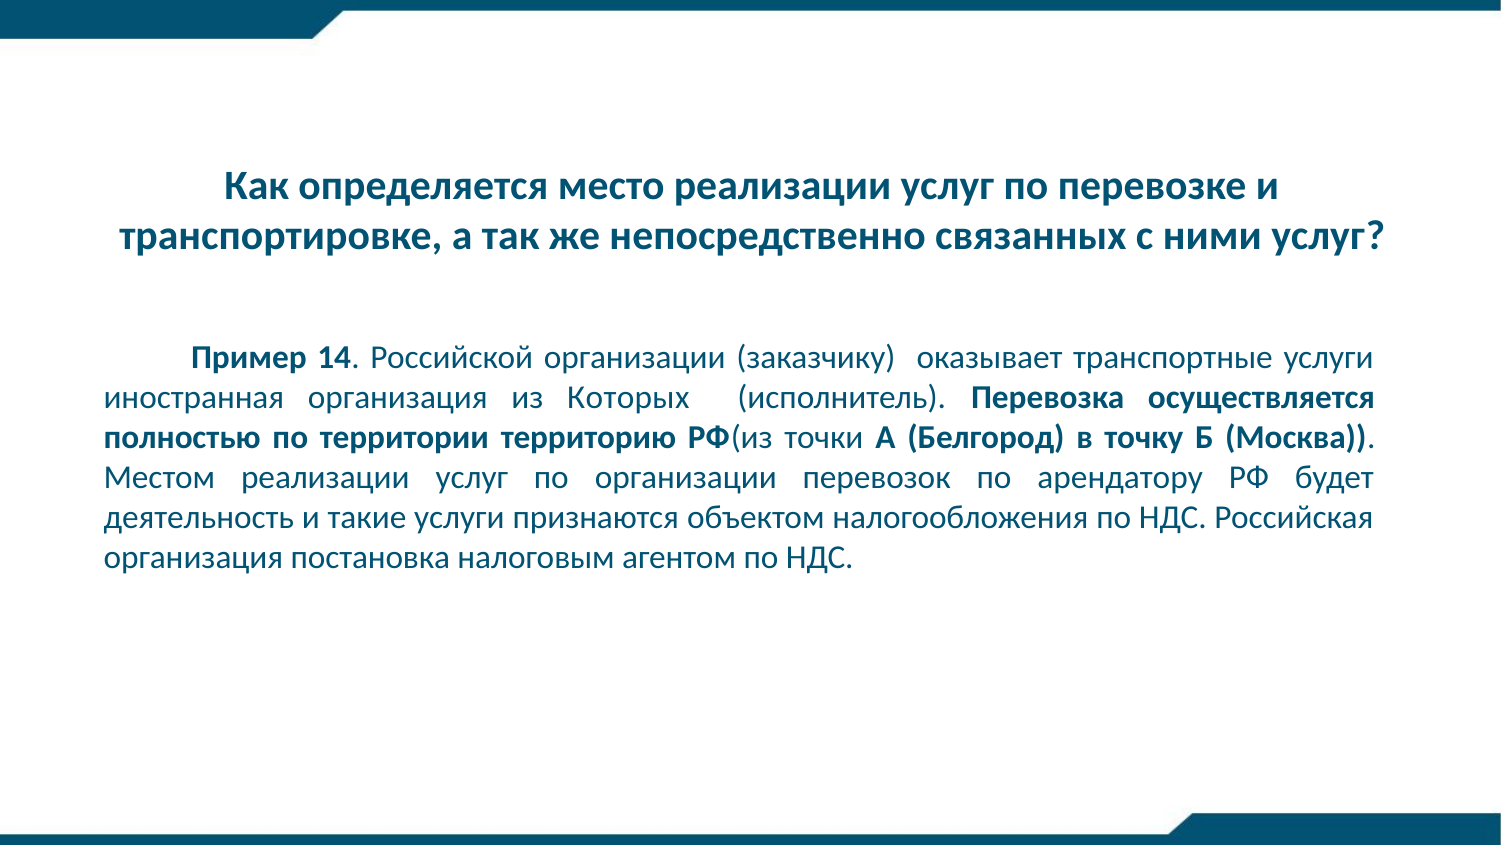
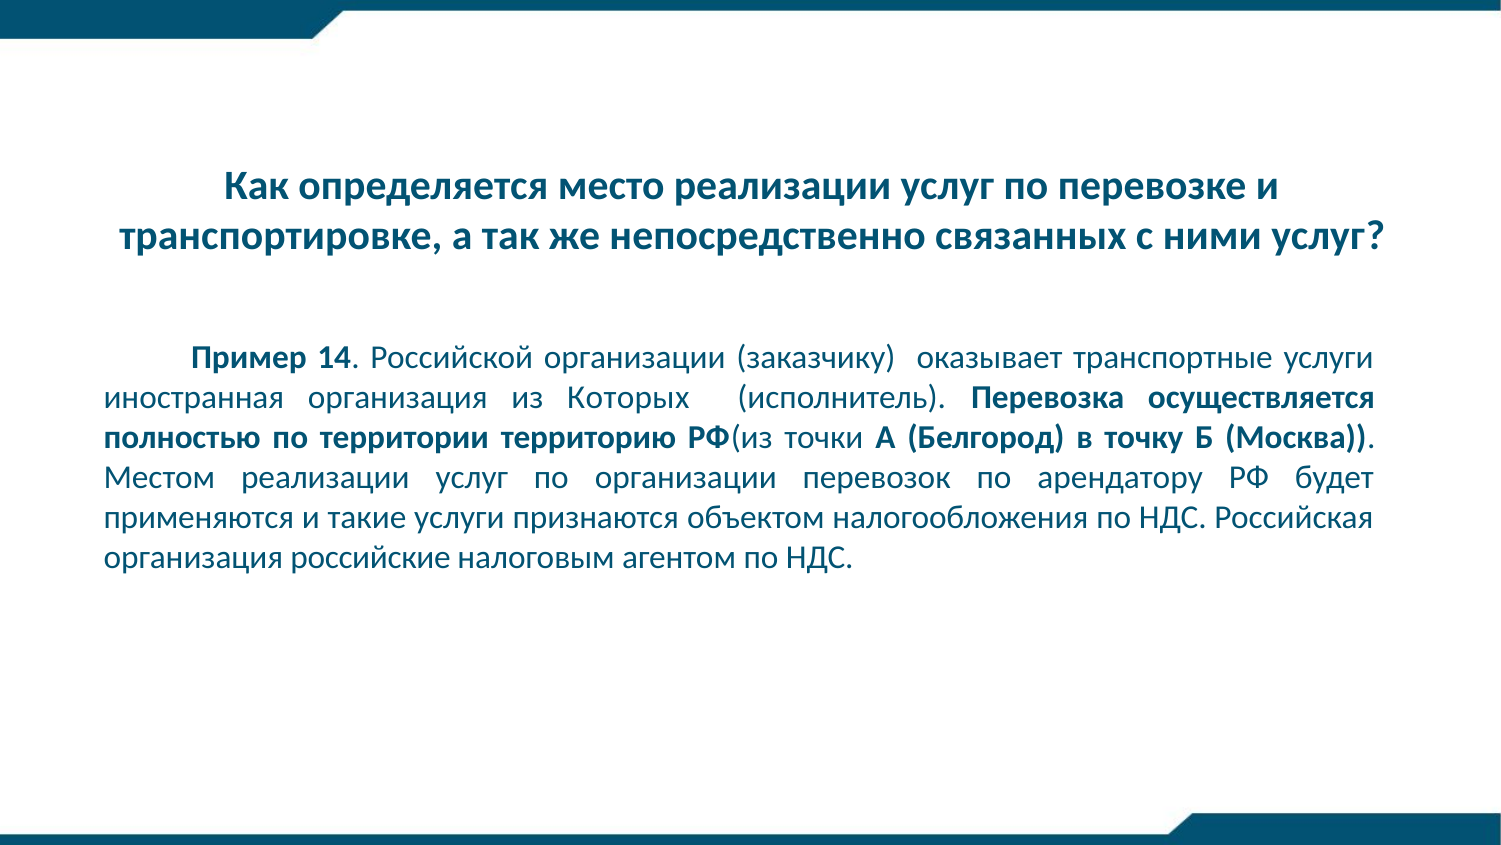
деятельность: деятельность -> применяются (199, 517)
постановка: постановка -> российские (371, 557)
